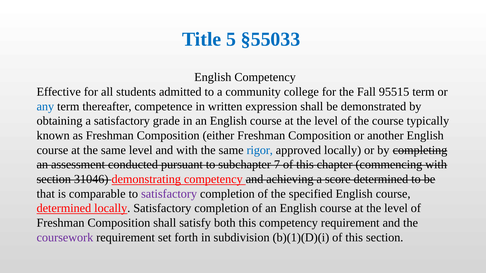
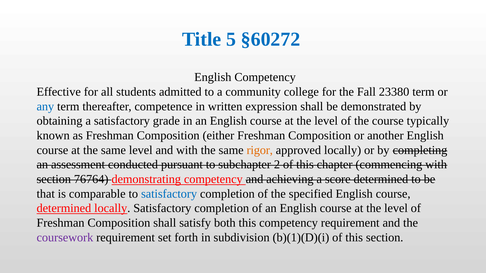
§55033: §55033 -> §60272 (271, 40)
95515: 95515 -> 23380 (394, 92)
rigor colour: blue -> orange (260, 150)
7: 7 -> 2 (277, 165)
31046: 31046 -> 76764 (91, 179)
satisfactory colour: purple -> blue (169, 194)
